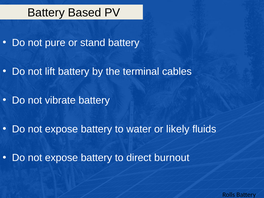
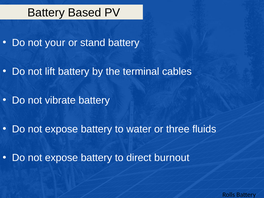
pure: pure -> your (55, 43)
likely: likely -> three (178, 129)
